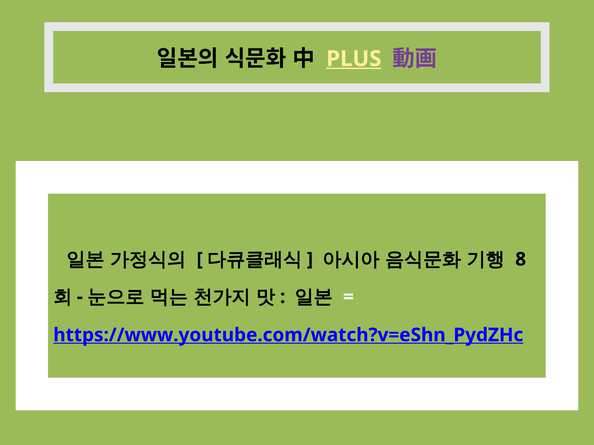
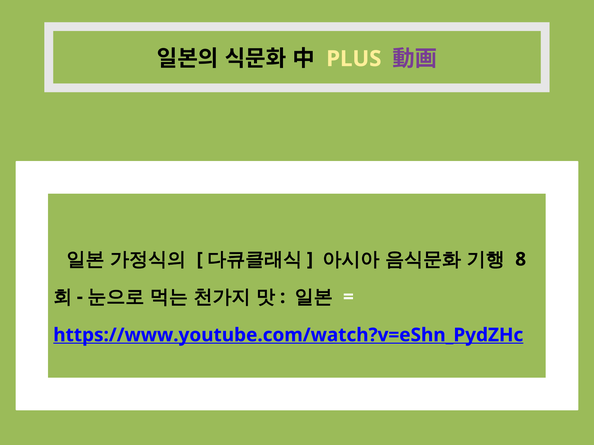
PLUS underline: present -> none (354, 59)
